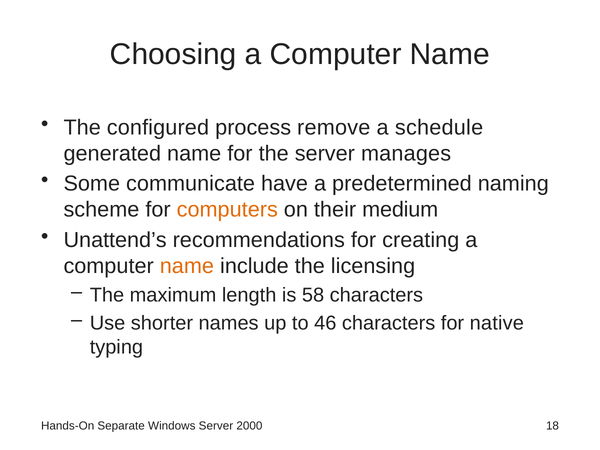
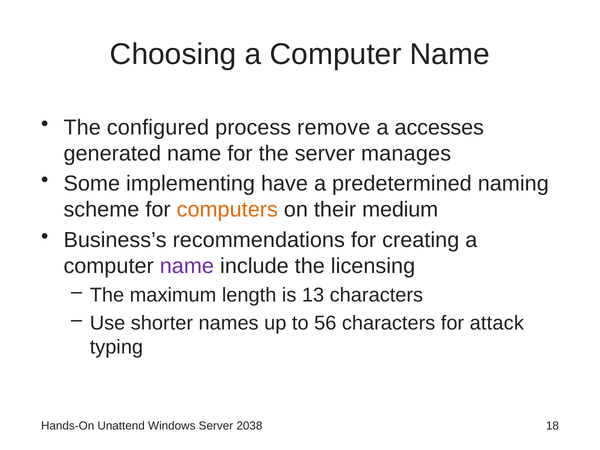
schedule: schedule -> accesses (439, 128)
communicate: communicate -> implementing (191, 184)
Unattend’s: Unattend’s -> Business’s (115, 240)
name colour: orange -> purple (187, 266)
58: 58 -> 13 (313, 295)
46: 46 -> 56 (325, 323)
native: native -> attack (497, 323)
Separate: Separate -> Unattend (121, 426)
2000: 2000 -> 2038 (249, 426)
